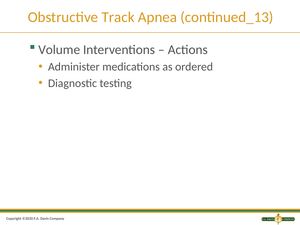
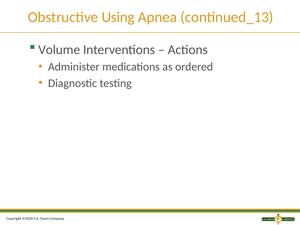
Track: Track -> Using (118, 17)
